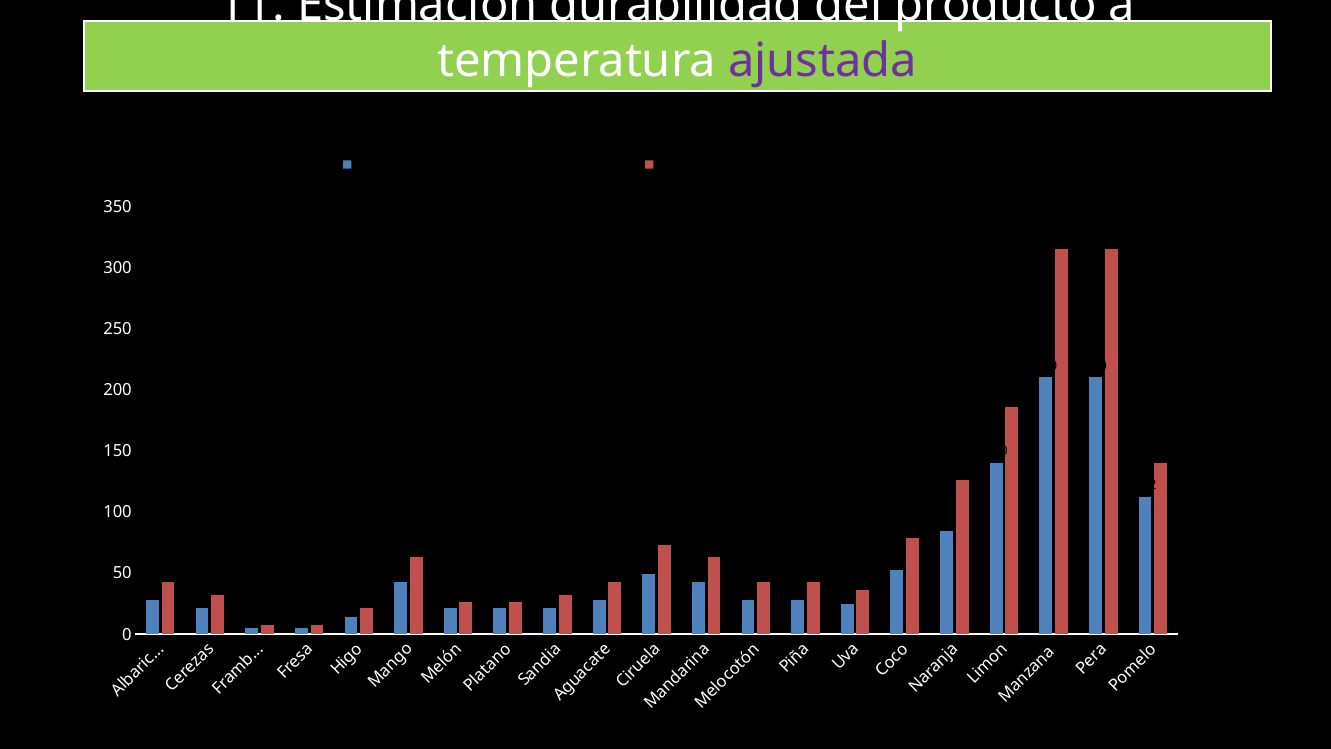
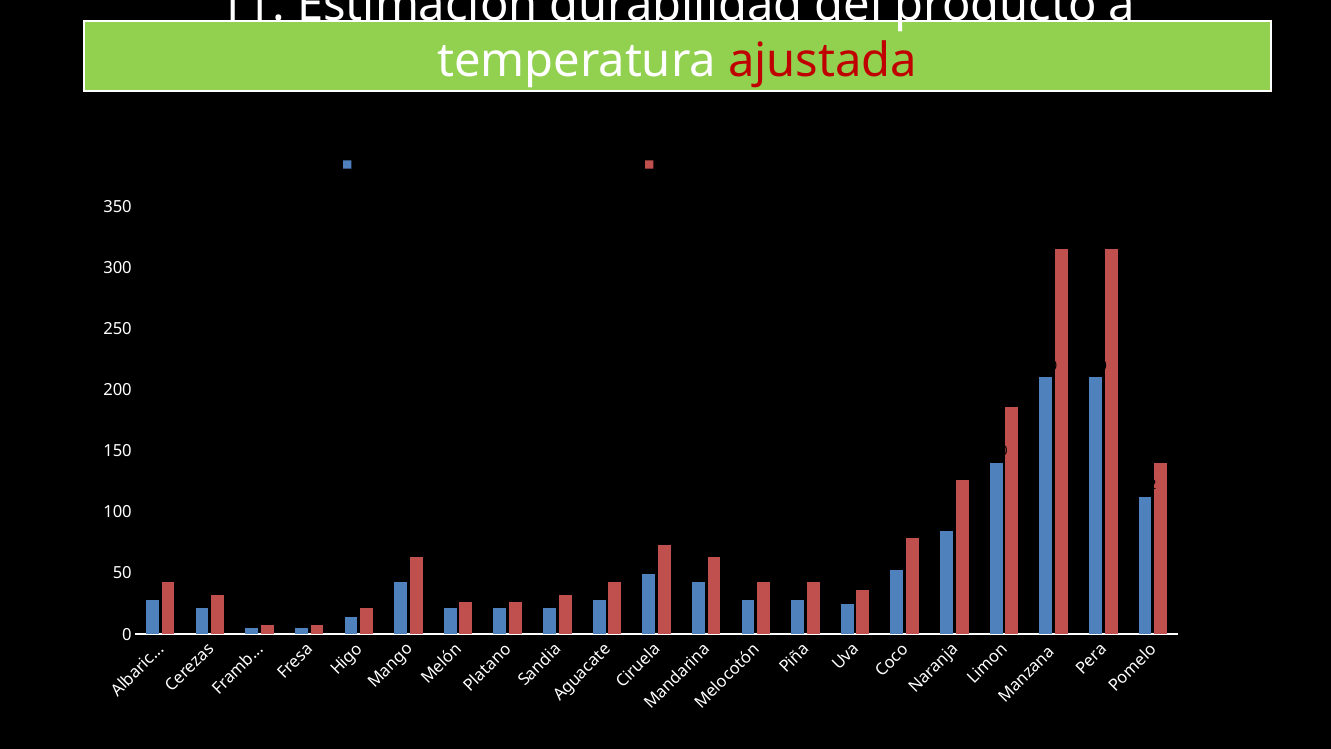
ajustada colour: purple -> red (823, 61)
